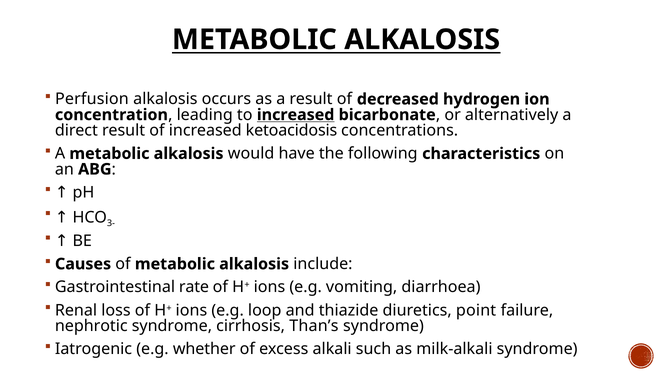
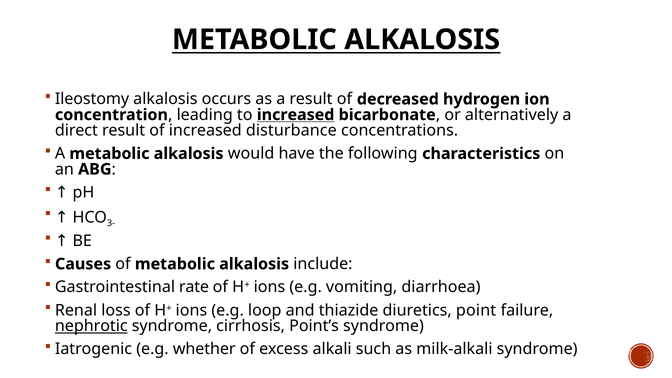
Perfusion: Perfusion -> Ileostomy (92, 99)
ketoacidosis: ketoacidosis -> disturbance (291, 130)
nephrotic underline: none -> present (91, 326)
Than’s: Than’s -> Point’s (314, 326)
